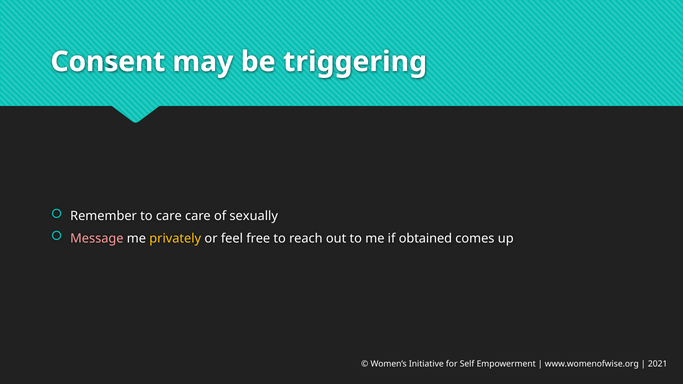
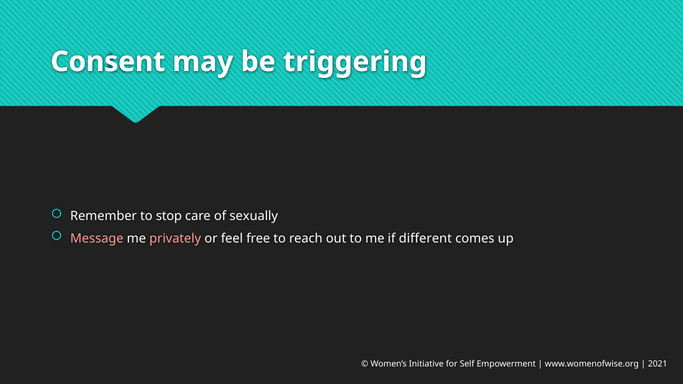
to care: care -> stop (169, 216)
privately colour: yellow -> pink (175, 238)
obtained: obtained -> different (425, 238)
